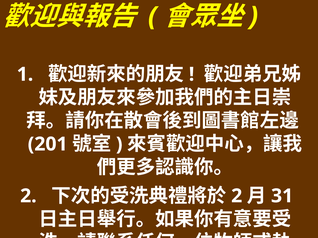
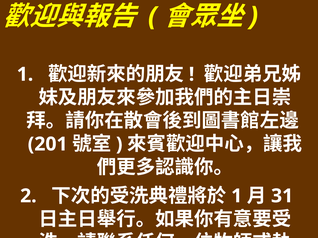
2: 2 -> 1 (237, 196)
